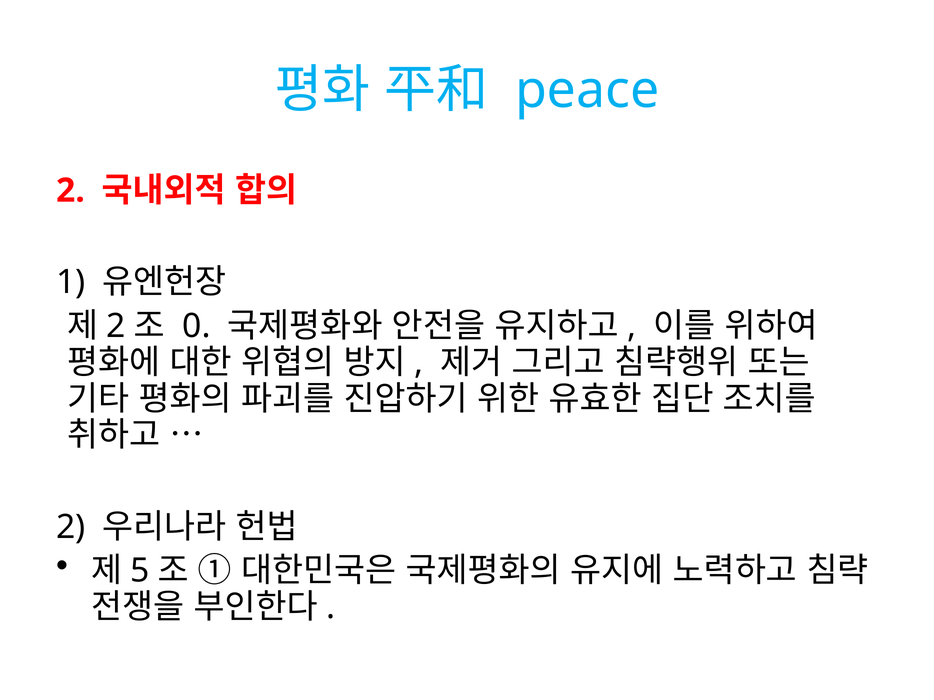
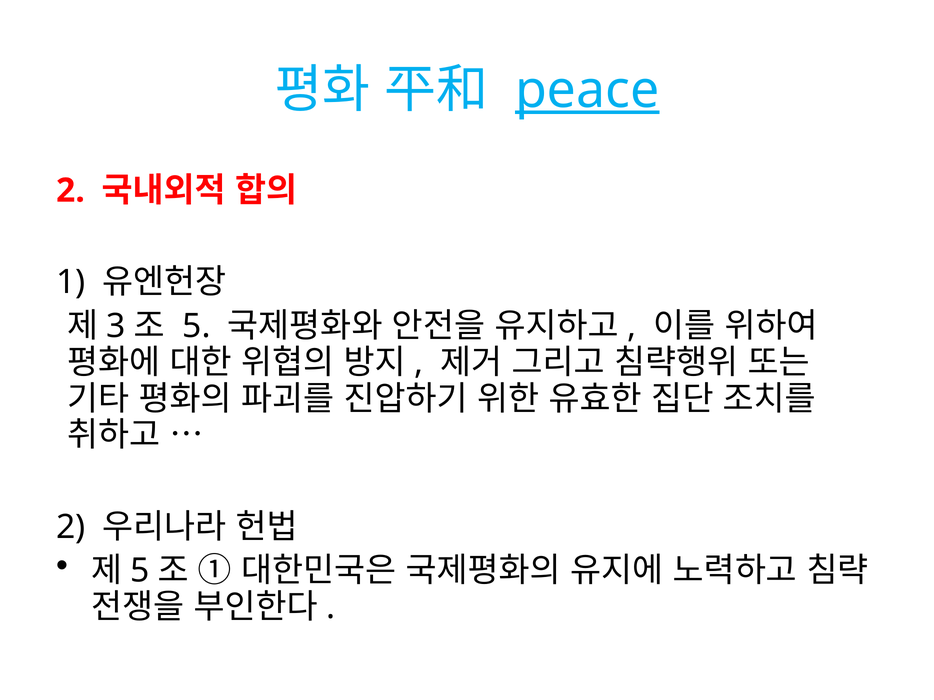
peace underline: none -> present (587, 90)
2: 2 -> 3 (116, 326)
0: 0 -> 5 (196, 326)
